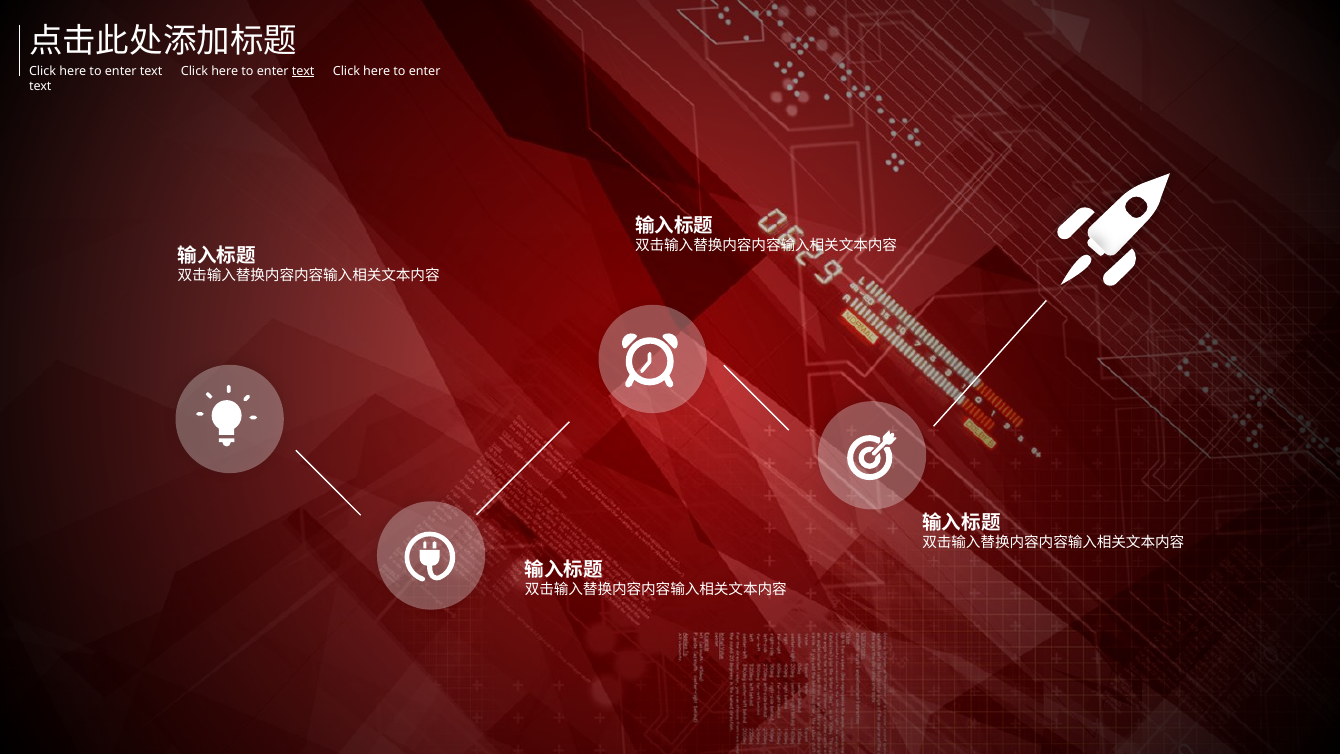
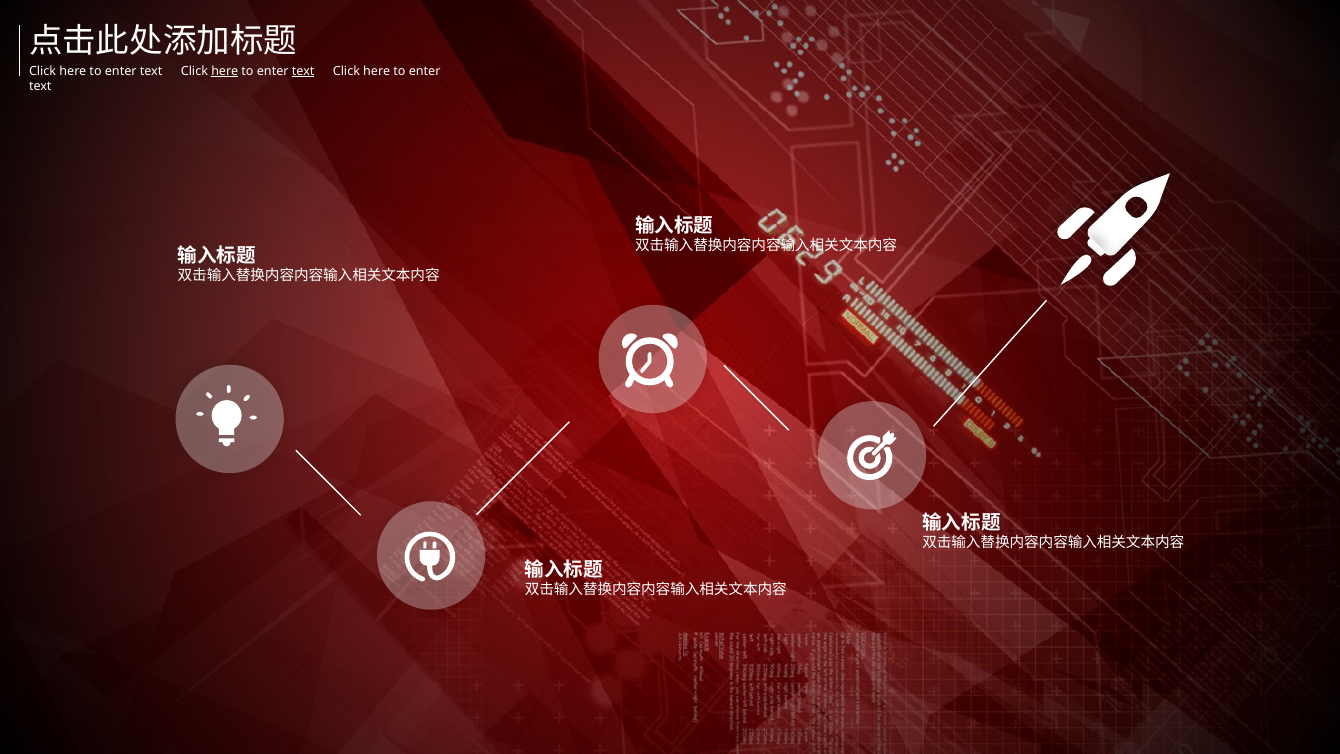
here underline: none -> present (225, 71)
